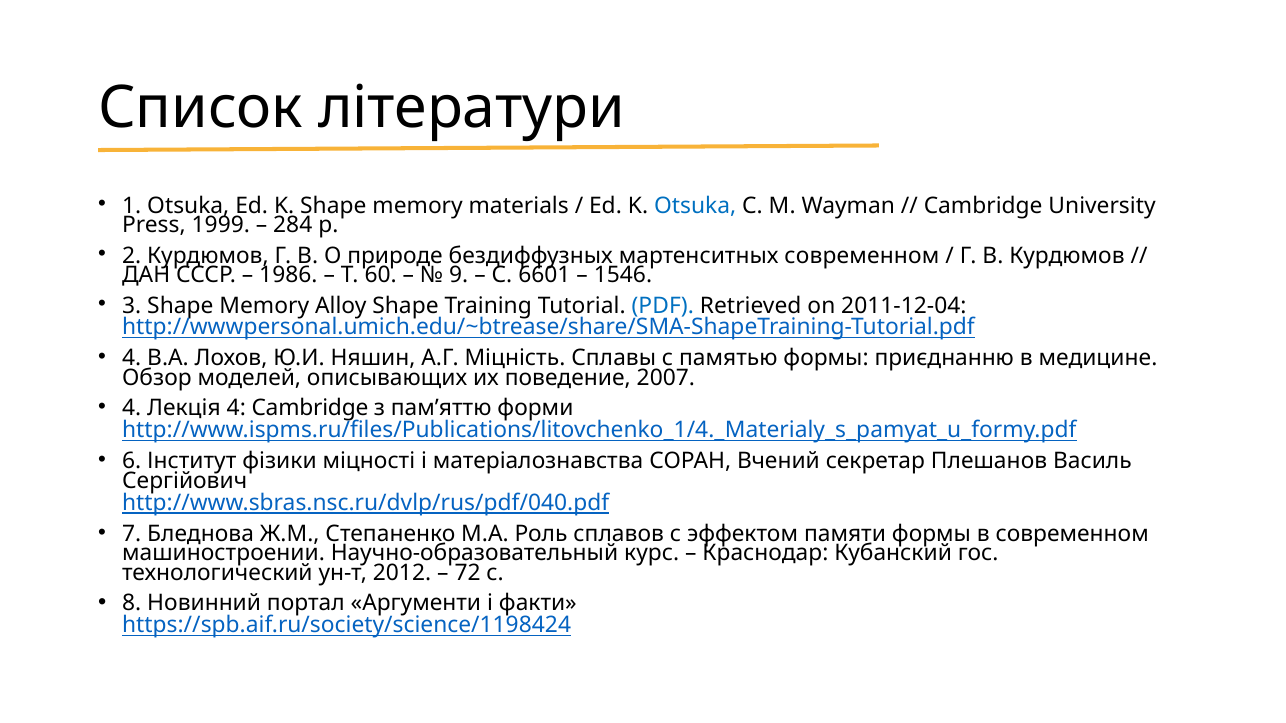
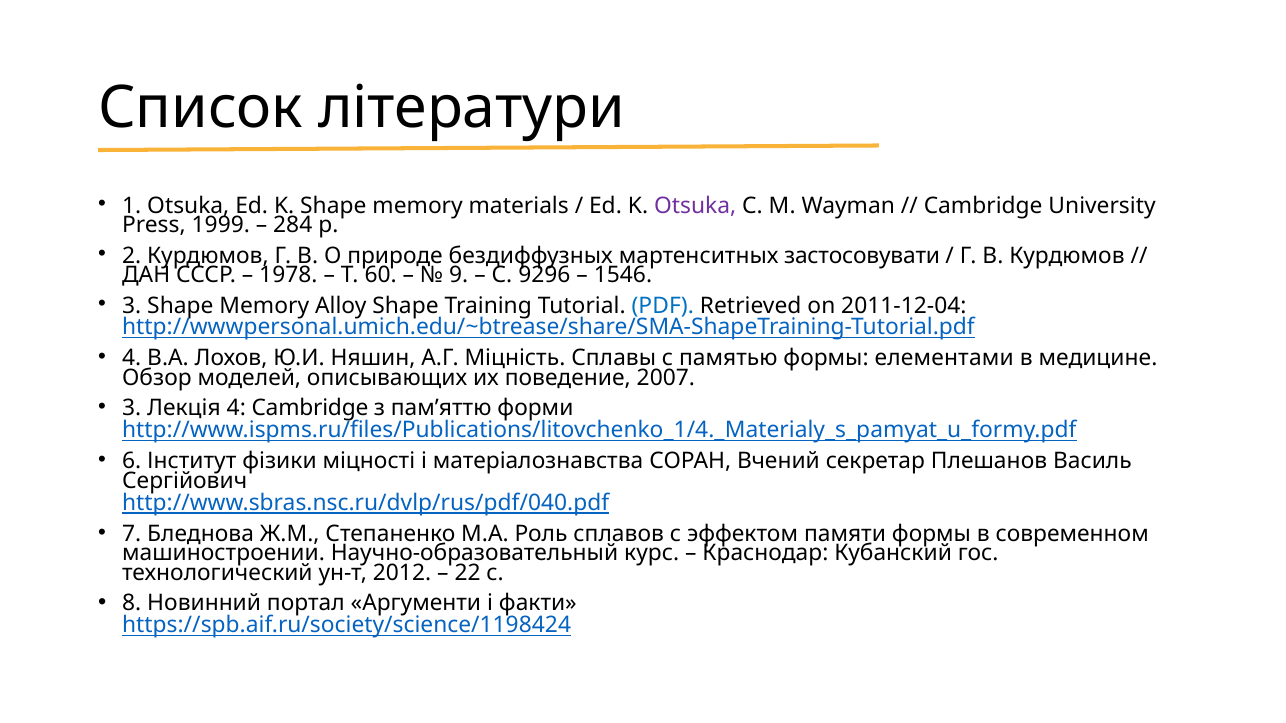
Otsuka colour: blue -> purple (695, 206)
мартенситных современном: современном -> застосовувати (862, 256)
1986: 1986 -> 1978 (288, 275)
6601: 6601 -> 9296 (544, 275)
приєднанню: приєднанню -> елементами (944, 359)
4: 4 -> 3 (132, 409)
72: 72 -> 22 (468, 573)
